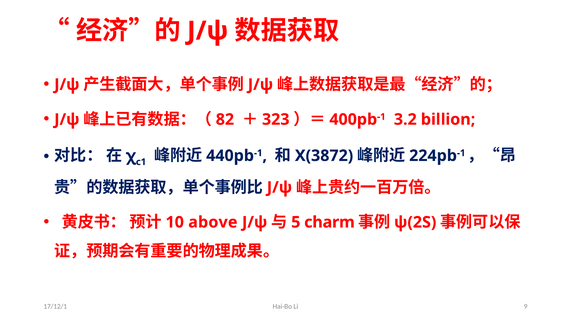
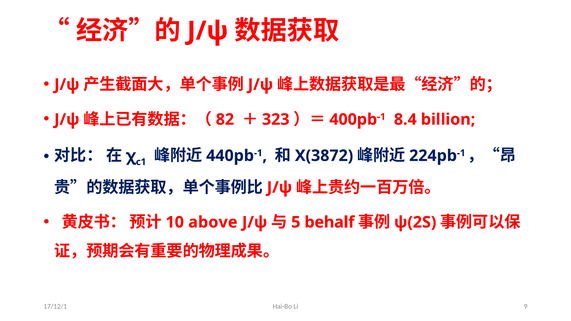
3.2: 3.2 -> 8.4 (405, 120)
charm: charm -> behalf (329, 222)
